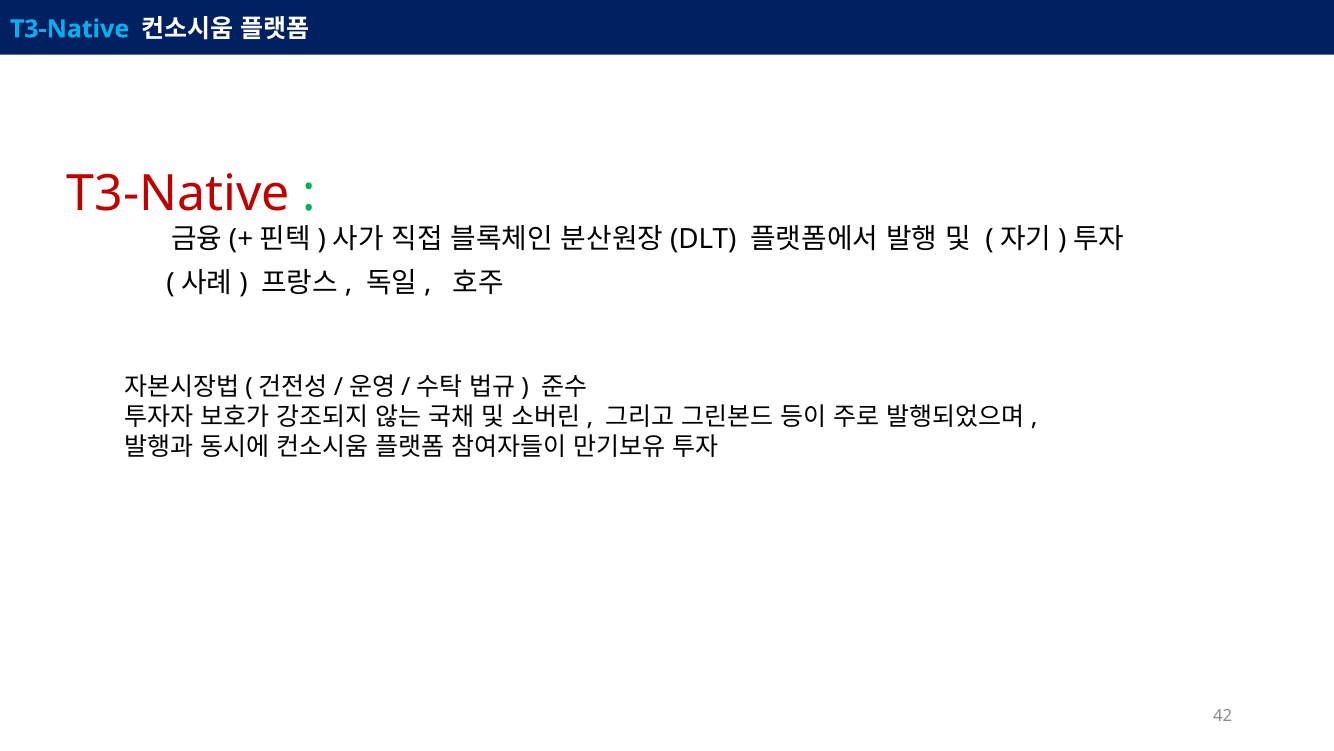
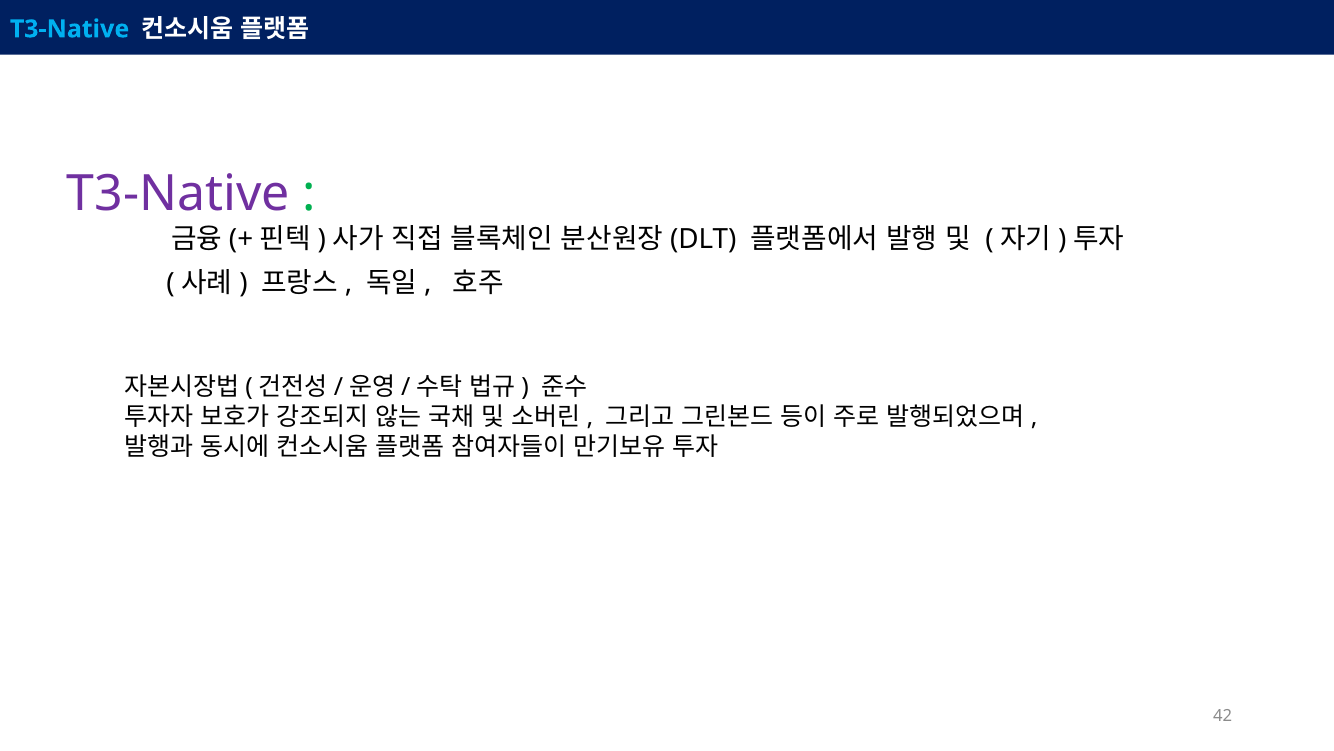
T3-Native colour: red -> purple (178, 194)
